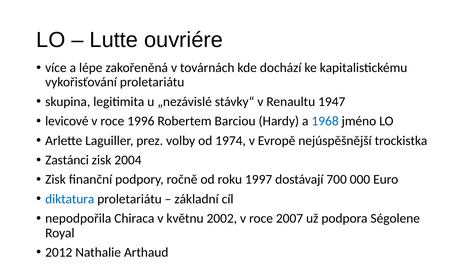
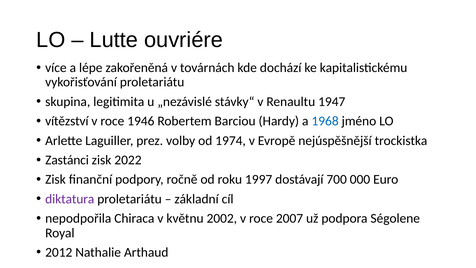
levicové: levicové -> vítězství (67, 121)
1996: 1996 -> 1946 (141, 121)
2004: 2004 -> 2022 (128, 160)
diktatura colour: blue -> purple (70, 199)
